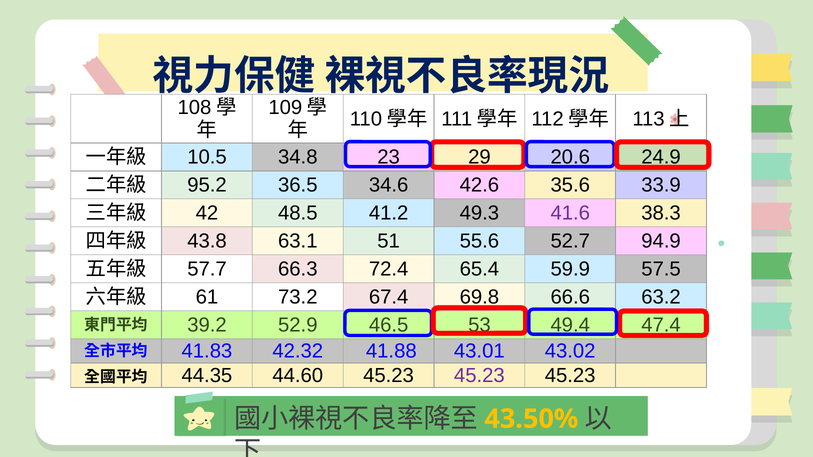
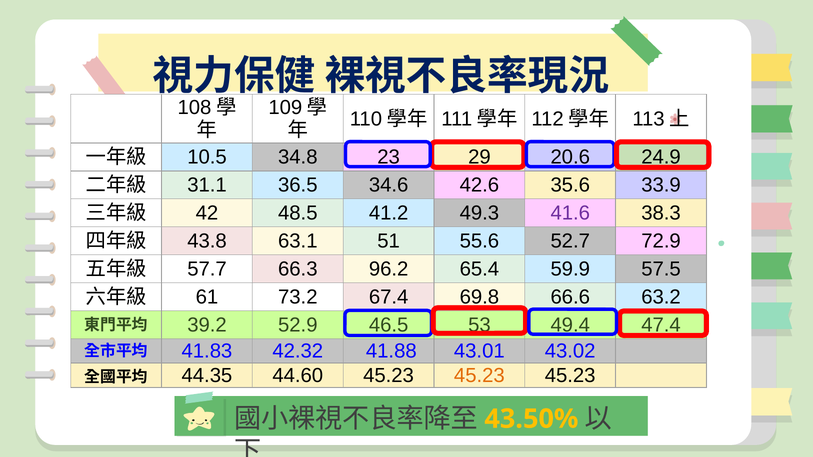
95.2: 95.2 -> 31.1 (207, 185)
94.9: 94.9 -> 72.9 (661, 241)
72.4: 72.4 -> 96.2 (389, 269)
45.23 colour: purple -> orange (479, 376)
